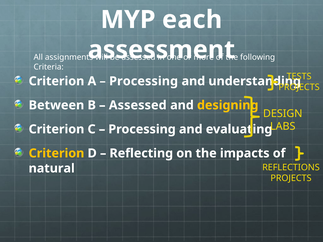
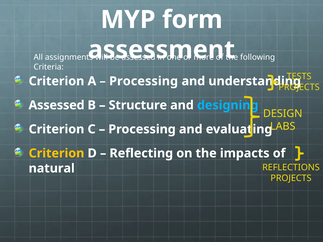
each: each -> form (192, 20)
Between: Between -> Assessed (57, 105)
Assessed: Assessed -> Structure (138, 105)
designing colour: yellow -> light blue (228, 105)
